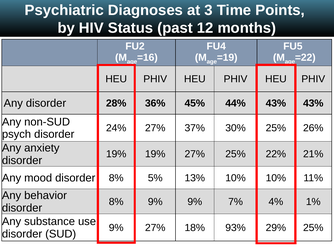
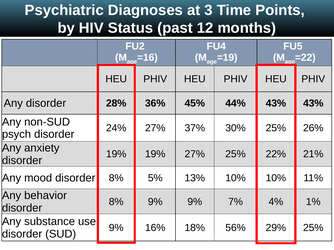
9% 27%: 27% -> 16% (155, 228)
93%: 93% -> 56% (236, 228)
